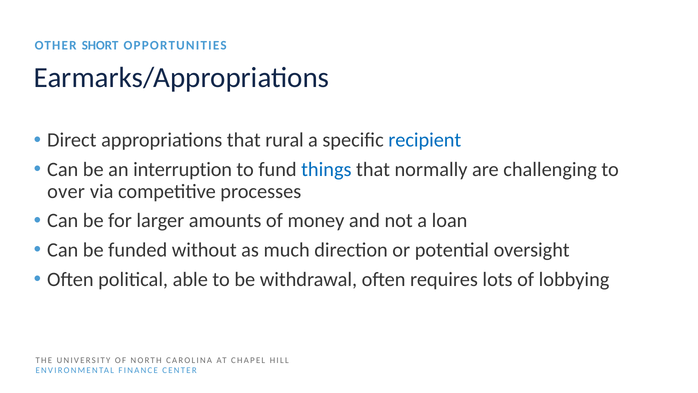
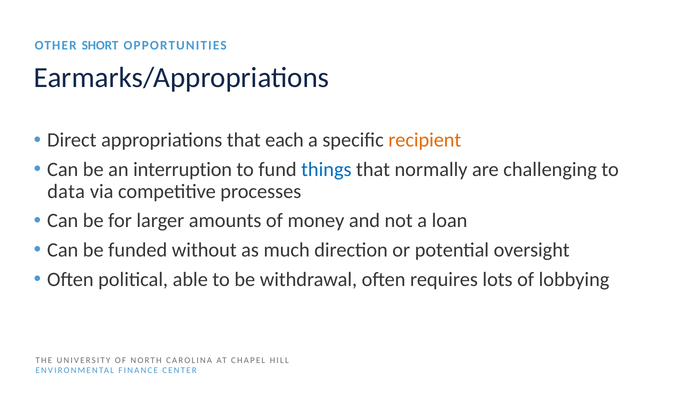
rural: rural -> each (285, 140)
recipient colour: blue -> orange (425, 140)
over: over -> data (66, 191)
